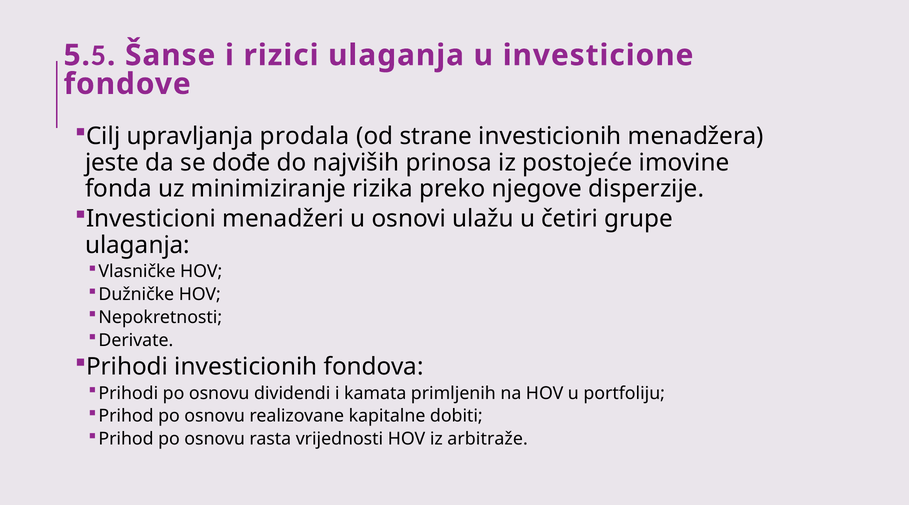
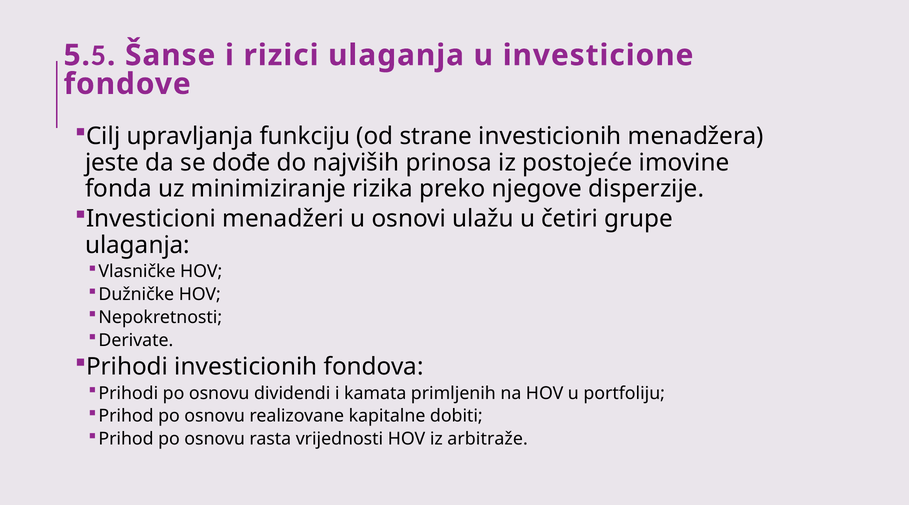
prodala: prodala -> funkciju (305, 136)
